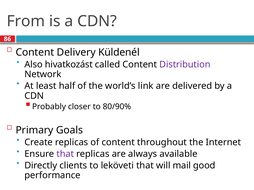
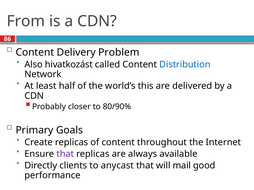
Küldenél: Küldenél -> Problem (119, 53)
Distribution colour: purple -> blue (185, 65)
link: link -> this (146, 86)
leköveti: leköveti -> anycast (117, 166)
